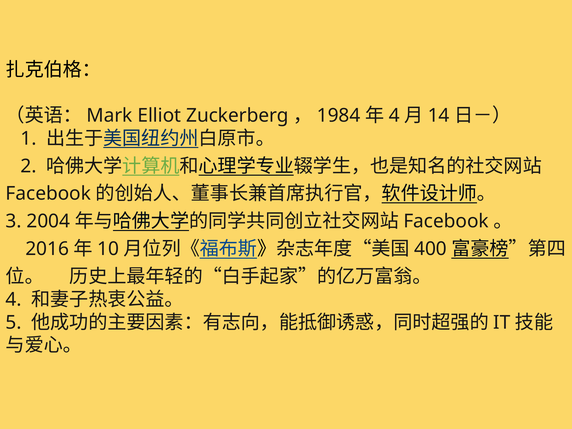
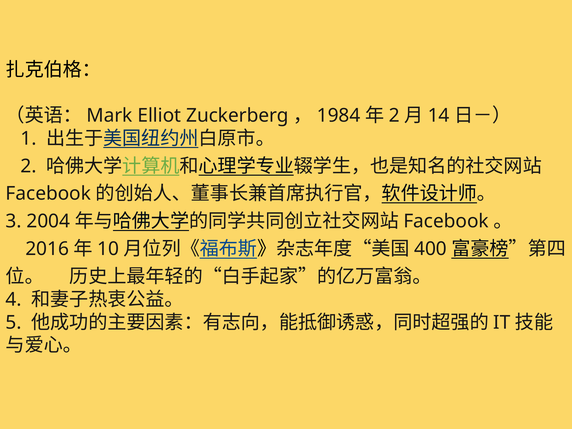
4: 4 -> 2 (394, 116)
